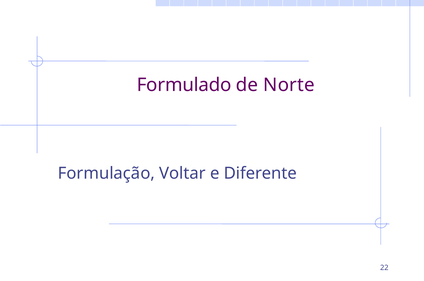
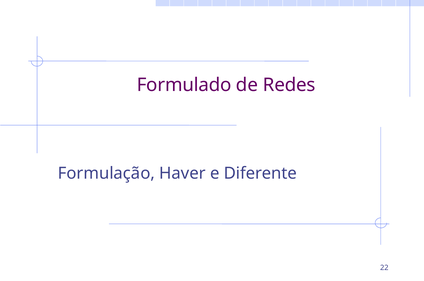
Norte: Norte -> Redes (289, 85)
Voltar: Voltar -> Haver (183, 173)
